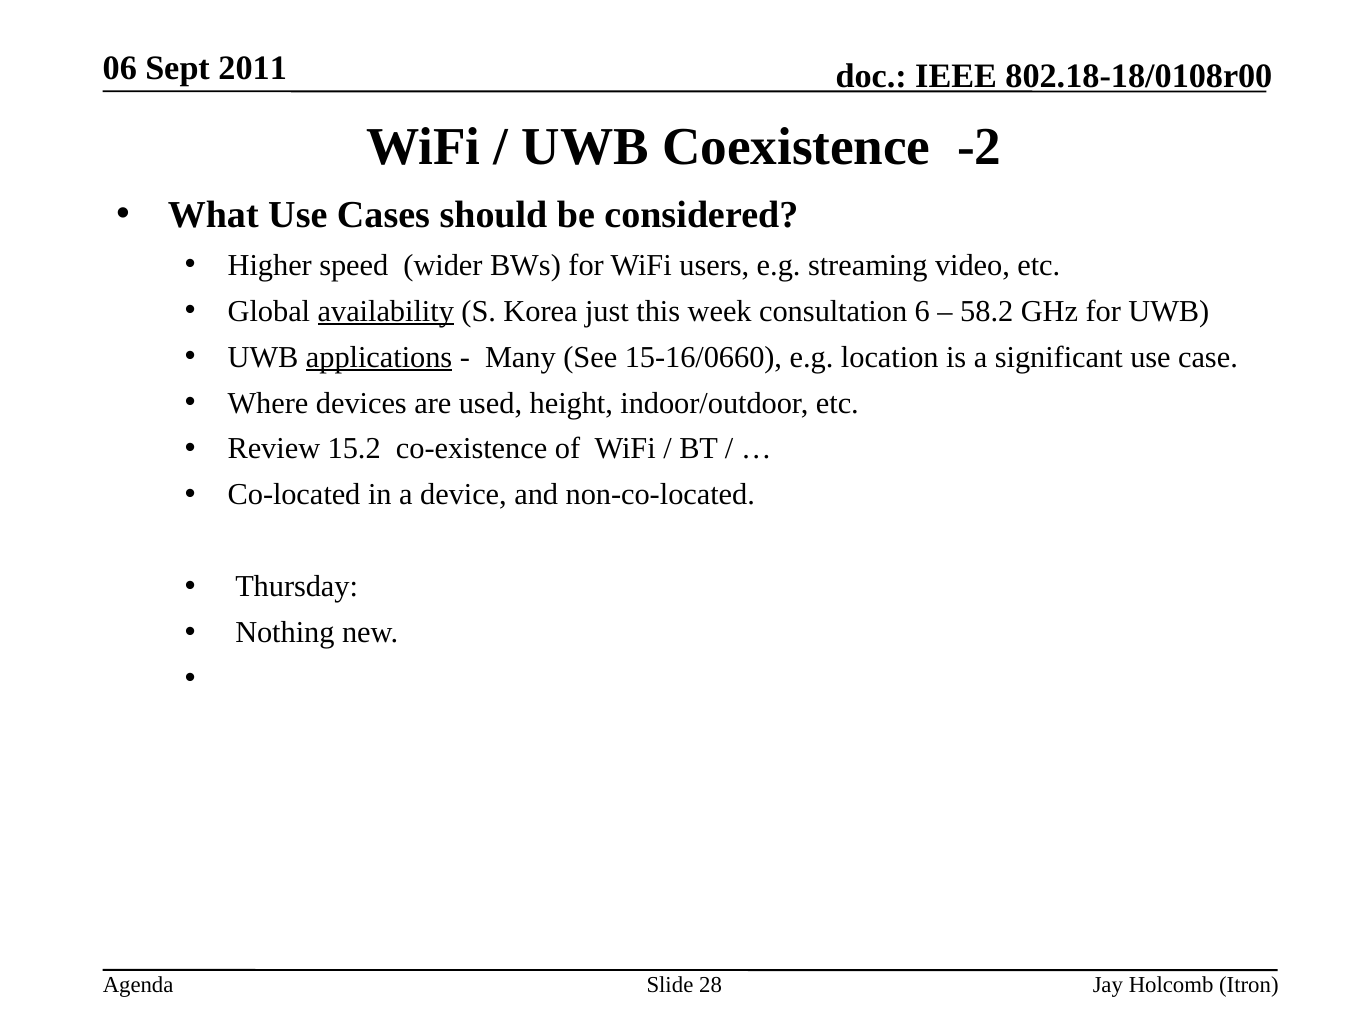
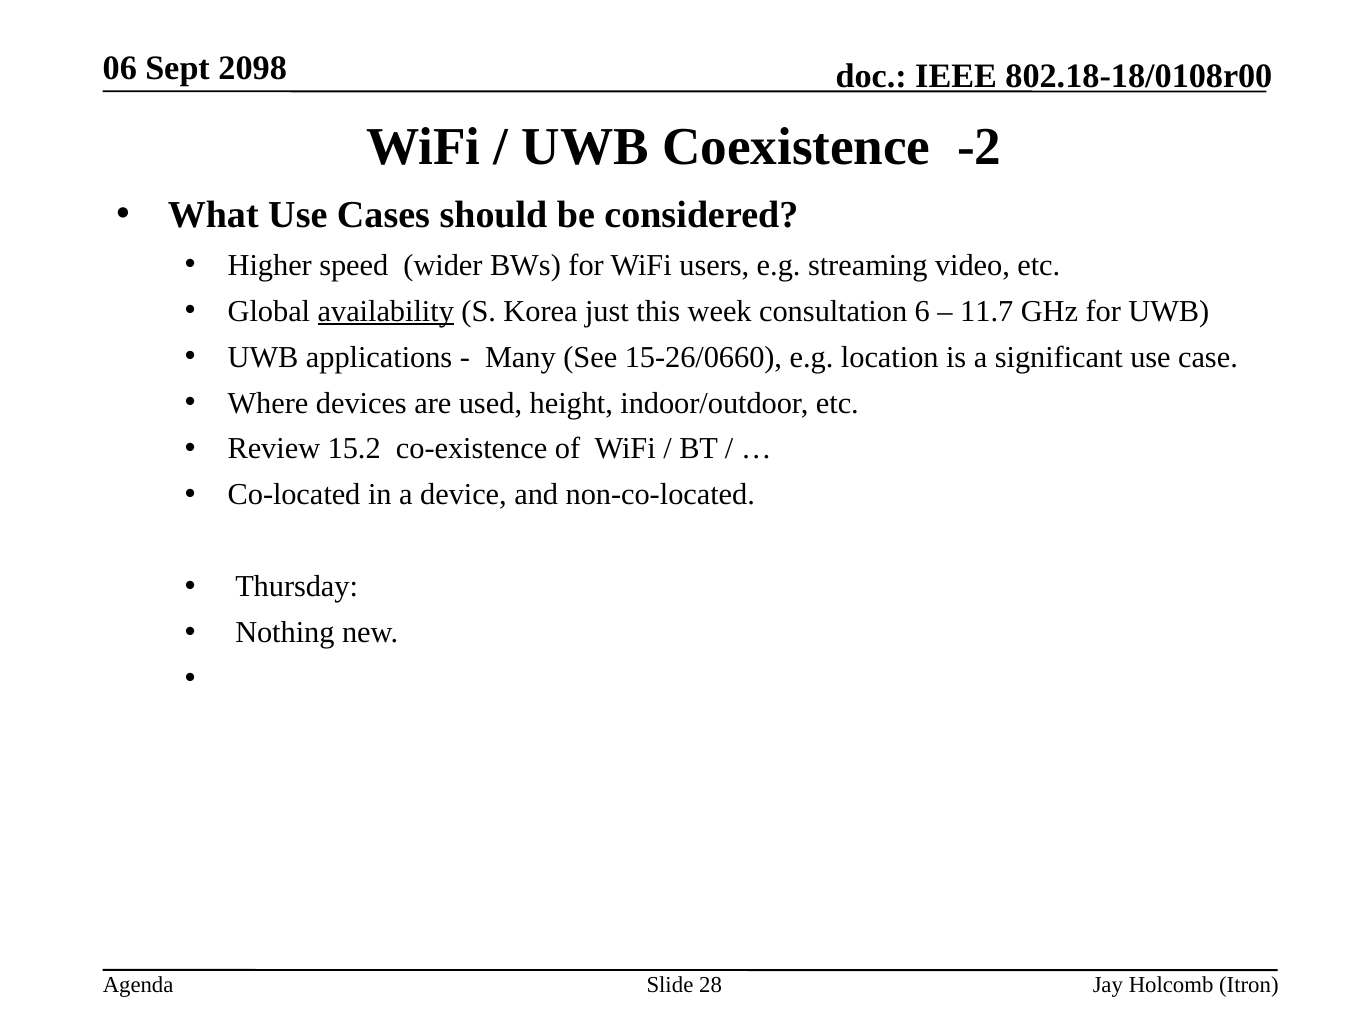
2011: 2011 -> 2098 (253, 68)
58.2: 58.2 -> 11.7 (987, 311)
applications underline: present -> none (379, 357)
15-16/0660: 15-16/0660 -> 15-26/0660 (703, 357)
